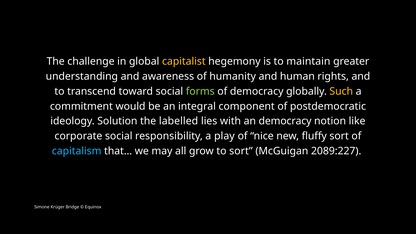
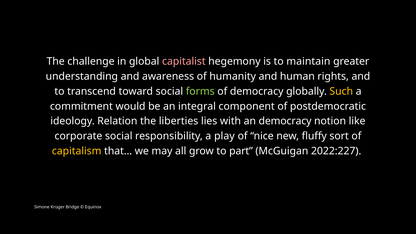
capitalist colour: yellow -> pink (184, 61)
Solution: Solution -> Relation (117, 121)
labelled: labelled -> liberties (179, 121)
capitalism colour: light blue -> yellow (77, 151)
to sort: sort -> part (241, 151)
2089:227: 2089:227 -> 2022:227 (336, 151)
